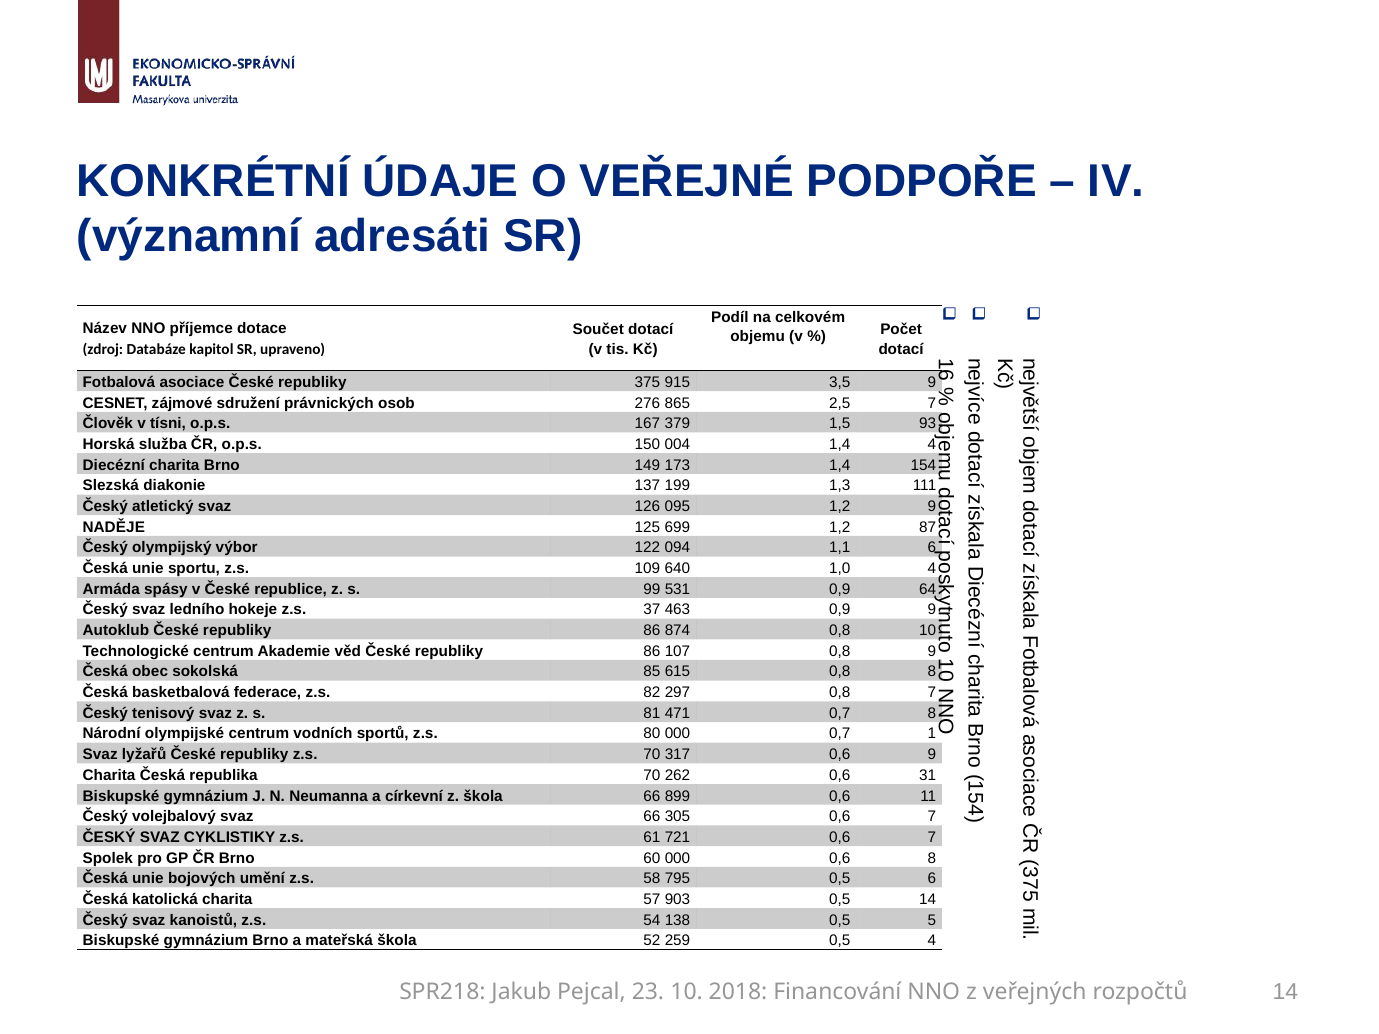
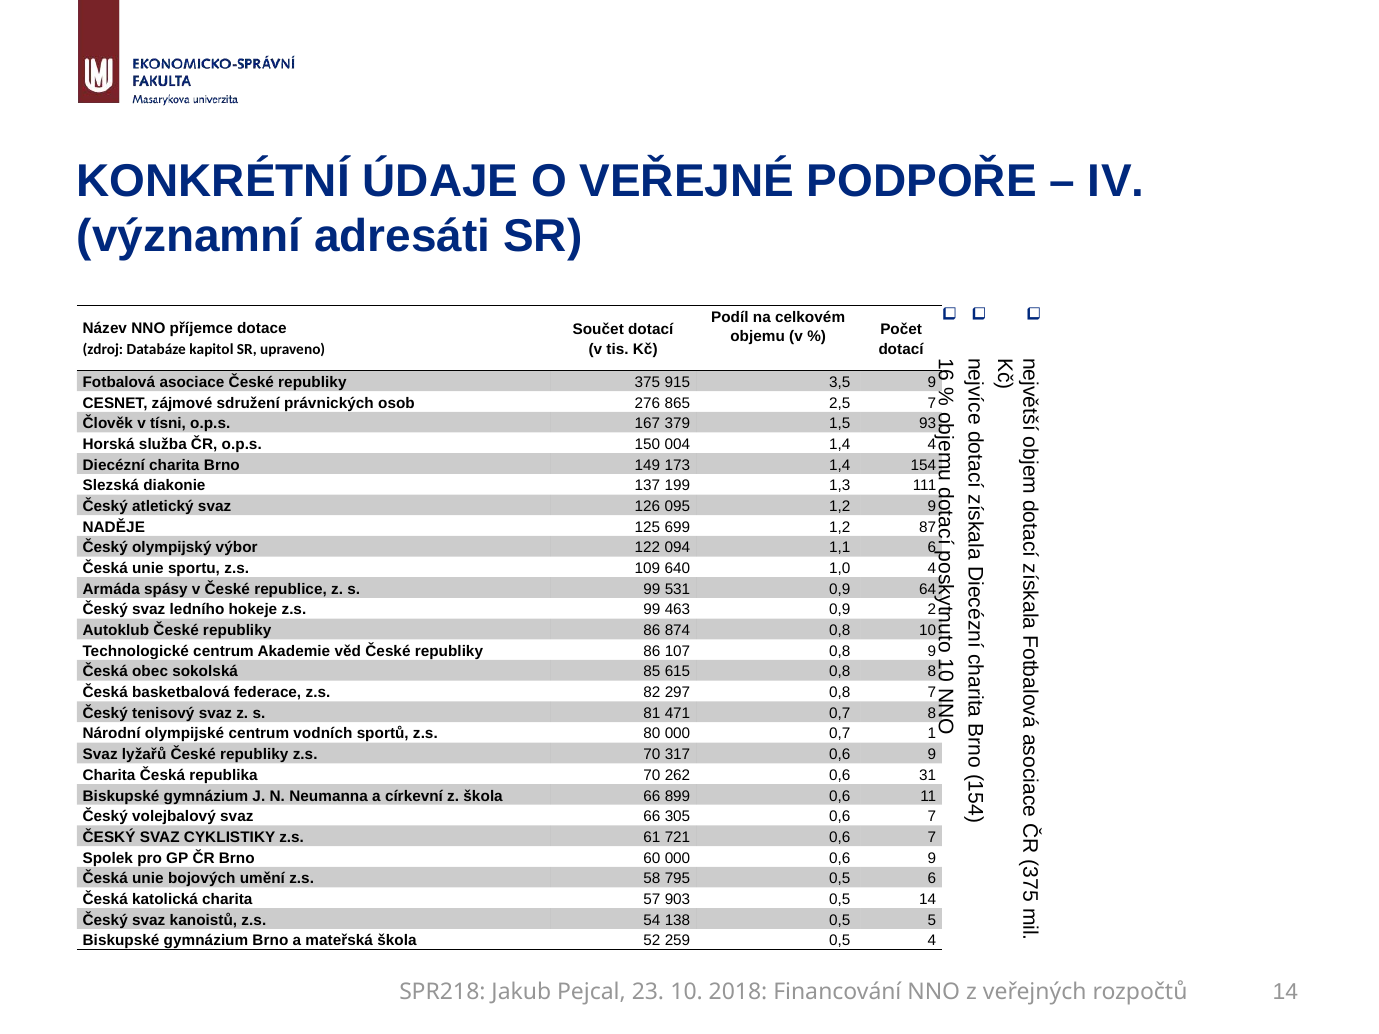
z.s 37: 37 -> 99 (652, 610)
0,9 9: 9 -> 2 (932, 610)
000 0,6 8: 8 -> 9 (932, 858)
